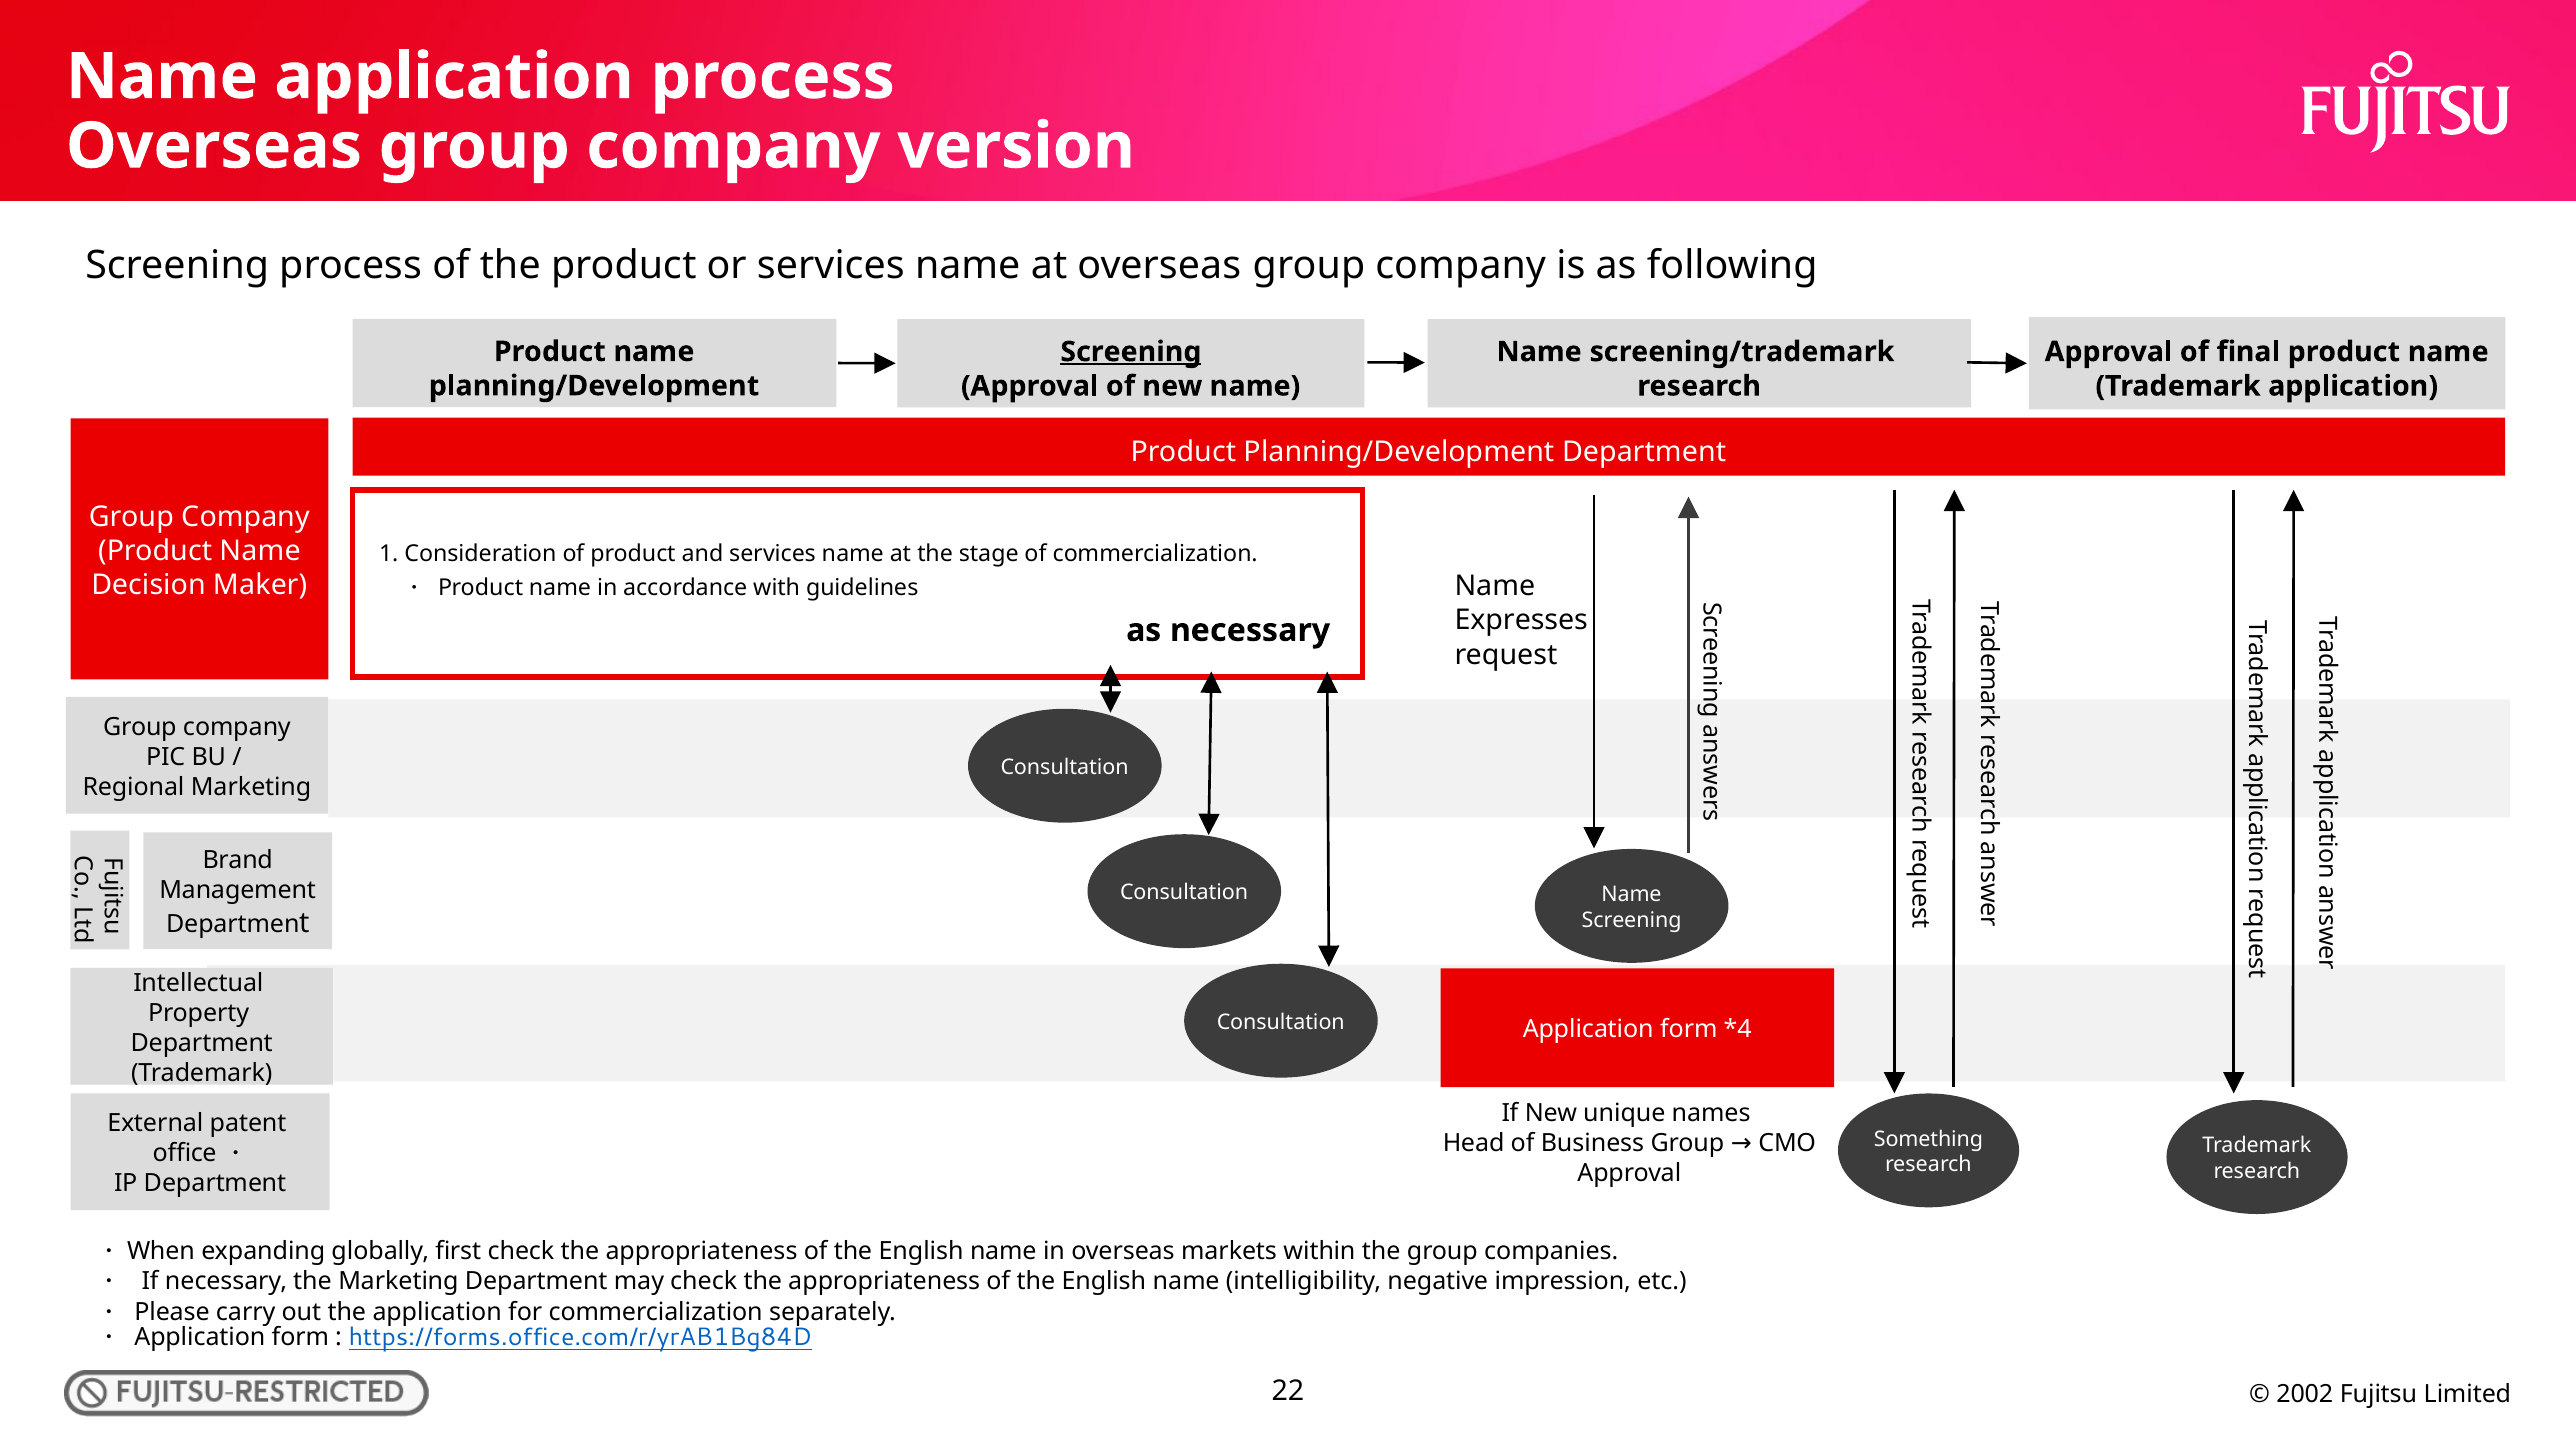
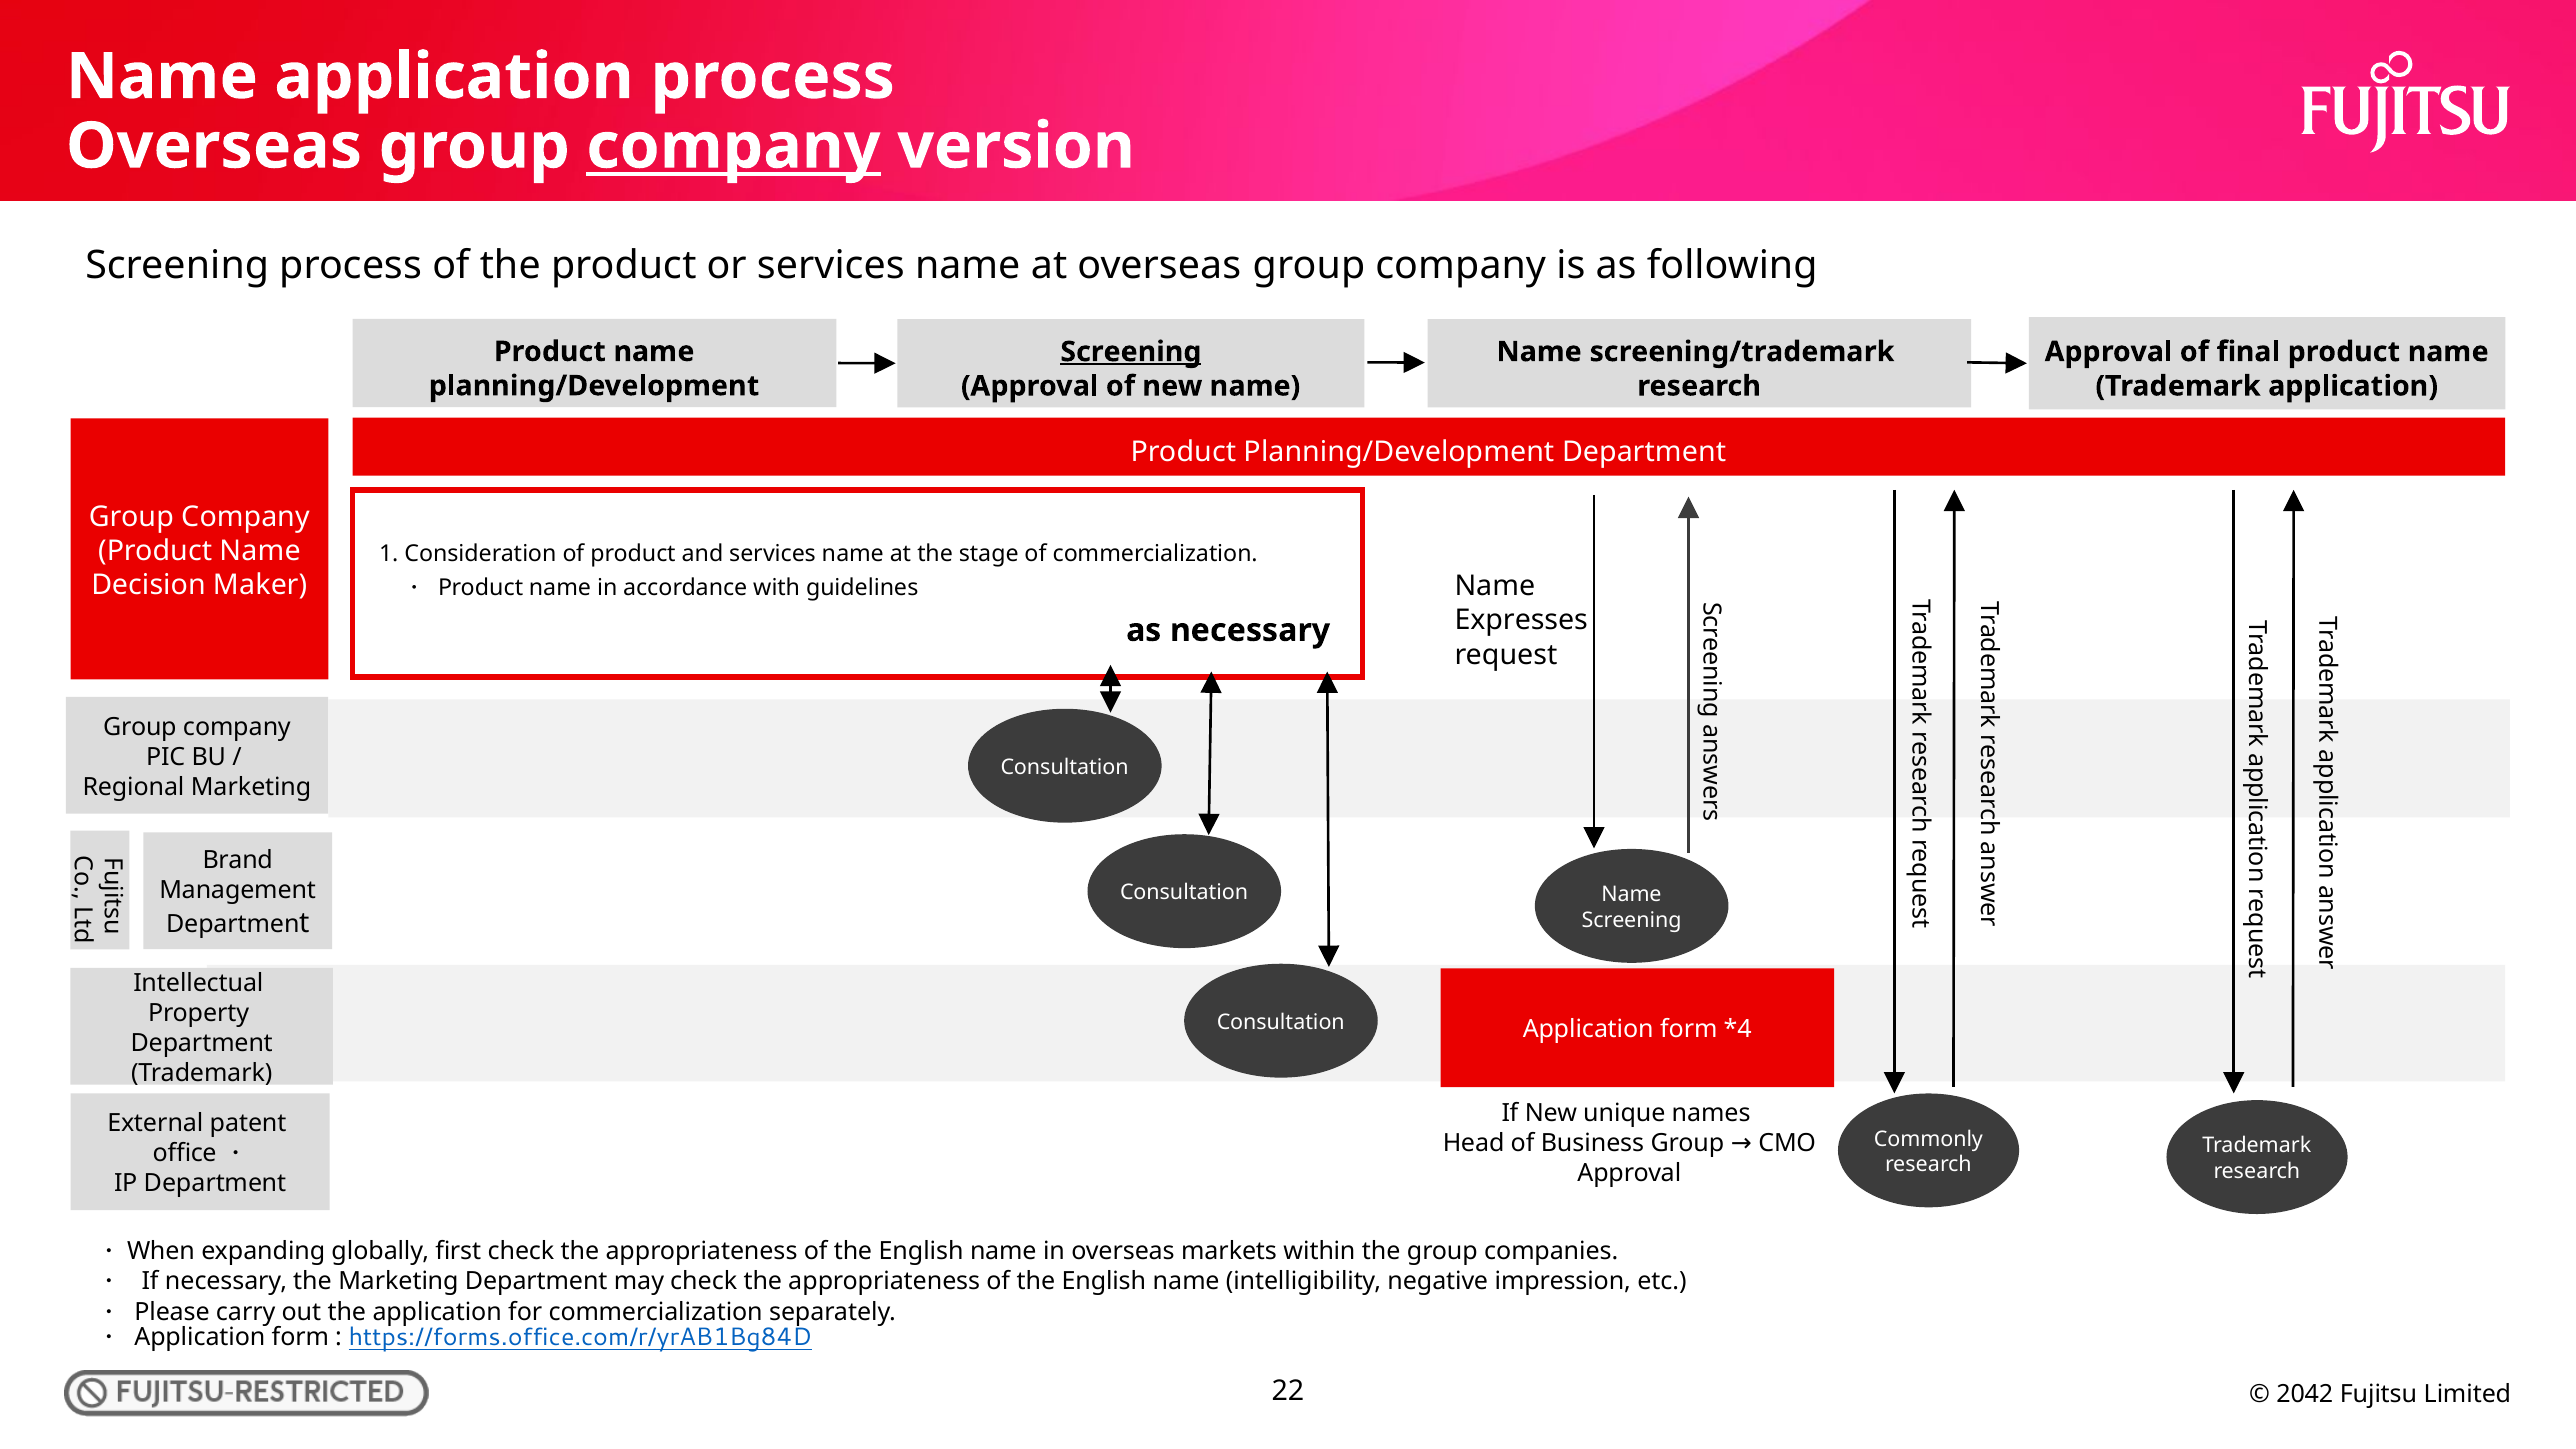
company underline: none -> present (733, 146)
Something: Something -> Commonly (1928, 1139)
2002: 2002 -> 2042 (2305, 1394)
